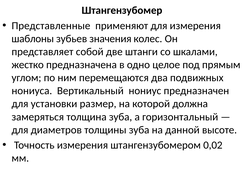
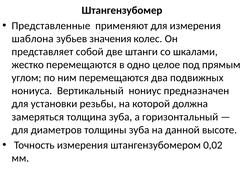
шаблоны: шаблоны -> шаблона (33, 39)
жестко предназначена: предназначена -> перемещаются (81, 65)
размер: размер -> резьбы (98, 104)
